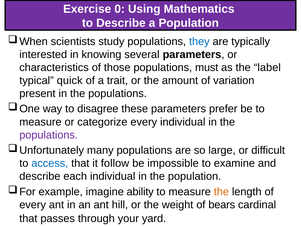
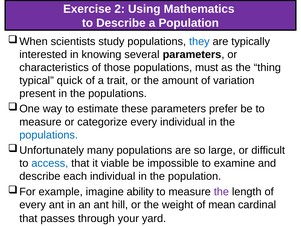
0: 0 -> 2 (120, 9)
label: label -> thing (267, 67)
disagree: disagree -> estimate (98, 109)
populations colour: purple -> blue (49, 135)
follow: follow -> viable (115, 163)
the colour: orange -> purple (221, 191)
bears: bears -> mean (222, 205)
